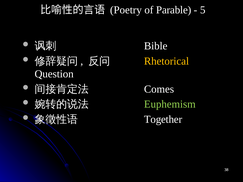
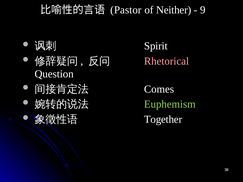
Poetry: Poetry -> Pastor (126, 10)
Parable: Parable -> Neither (174, 10)
5: 5 -> 9 (203, 10)
Bible: Bible -> Spirit (156, 46)
Rhetorical colour: yellow -> pink (167, 61)
